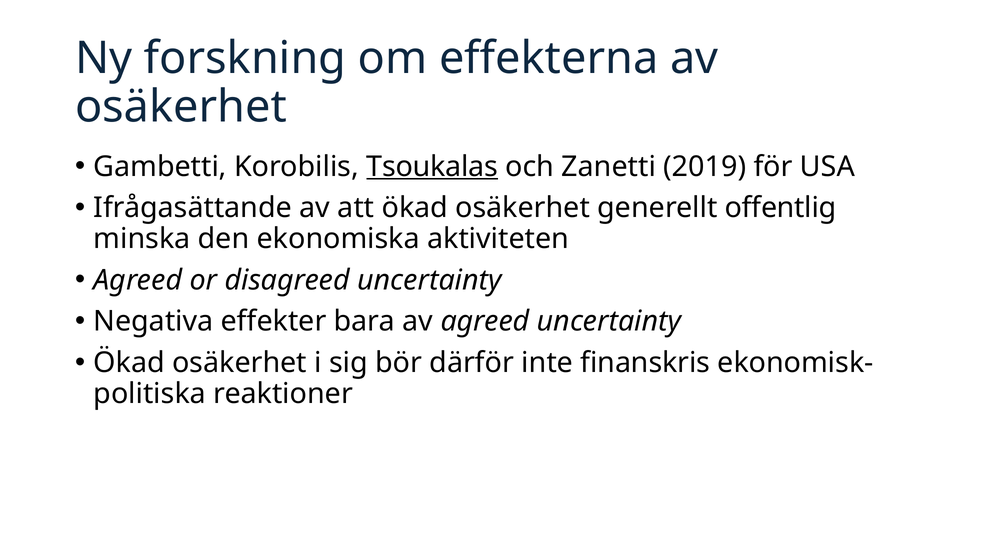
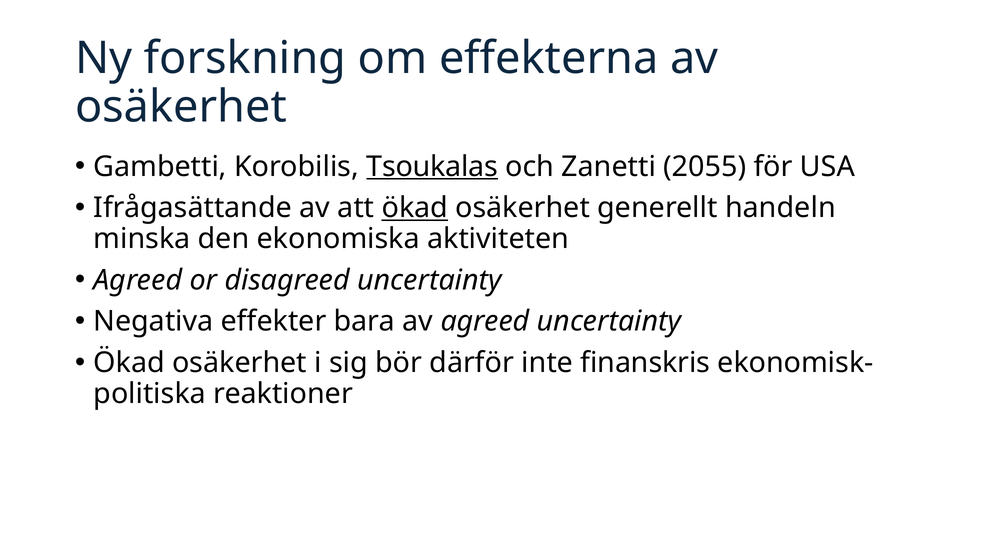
2019: 2019 -> 2055 (705, 166)
ökad underline: none -> present (415, 208)
offentlig: offentlig -> handeln (780, 208)
